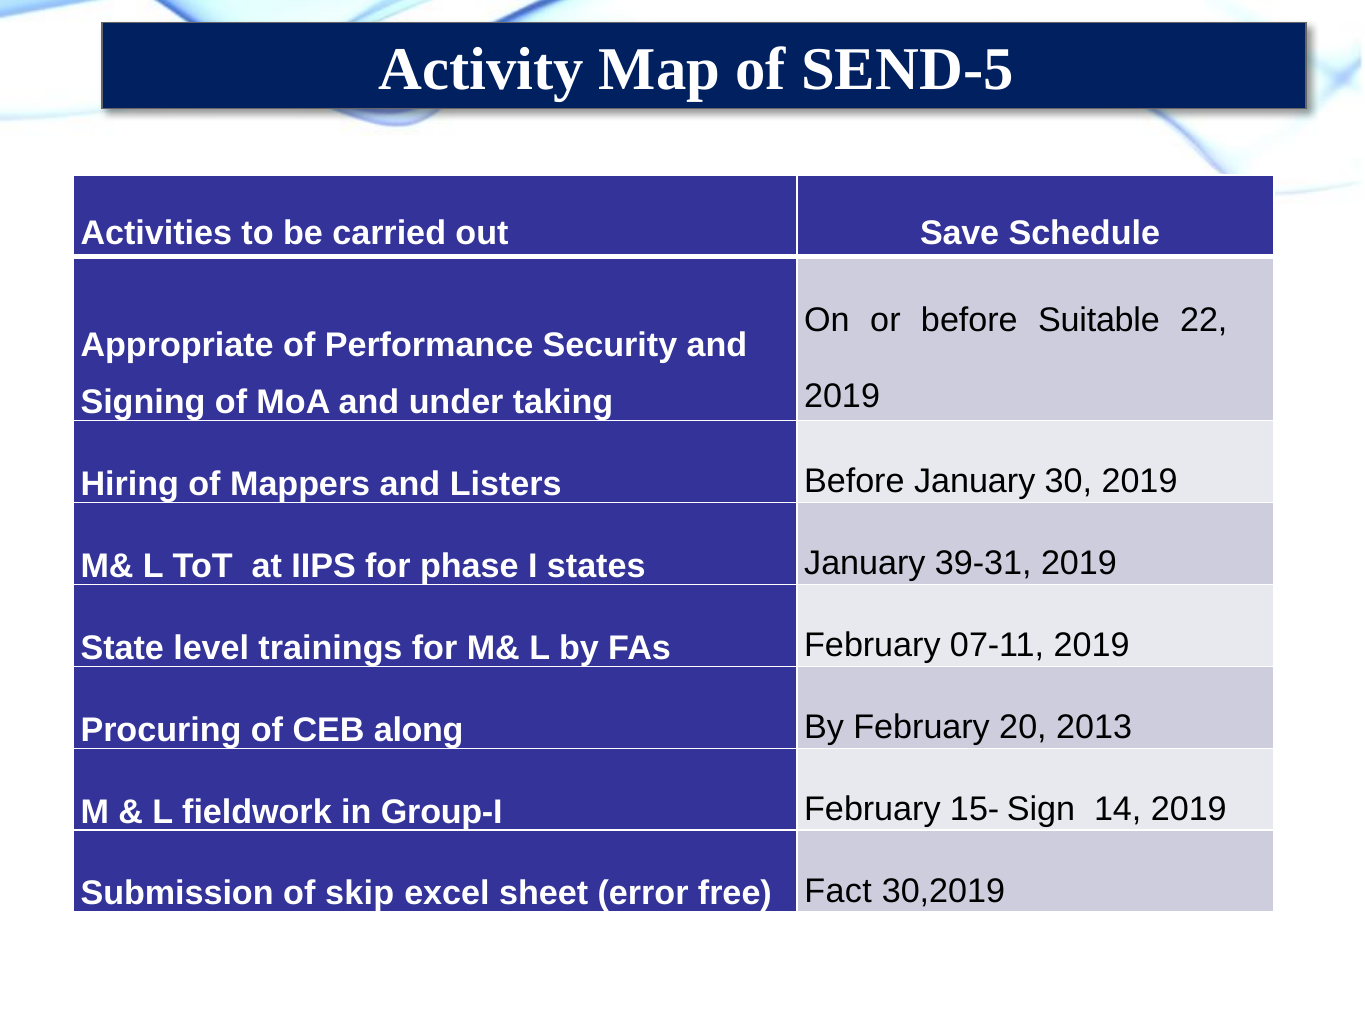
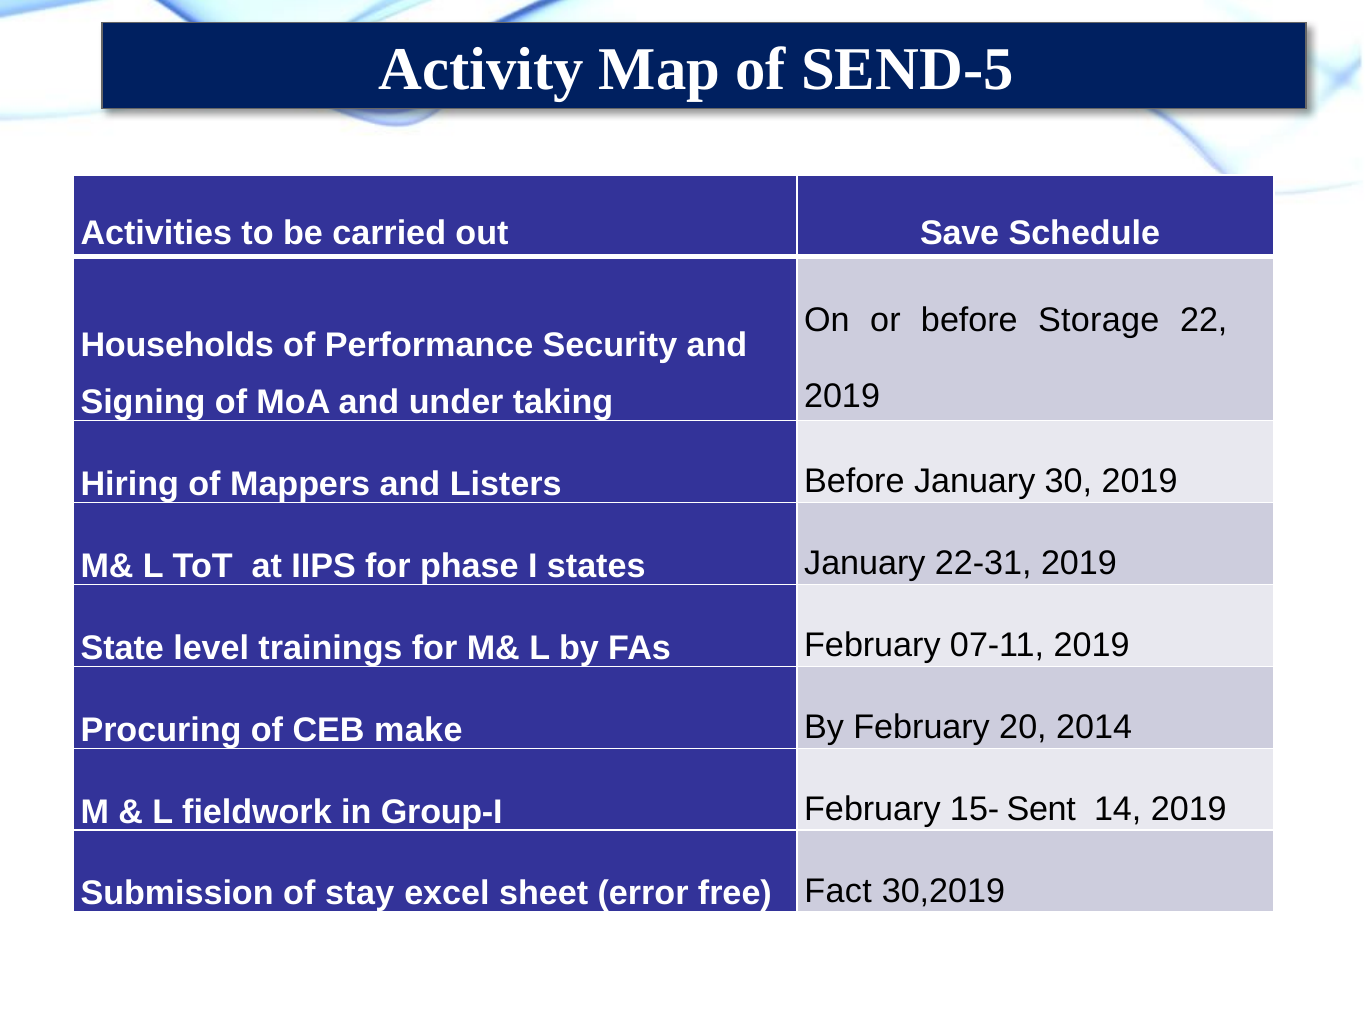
Suitable: Suitable -> Storage (1099, 320)
Appropriate: Appropriate -> Households (177, 345)
39-31: 39-31 -> 22-31 (983, 563)
along: along -> make (418, 730)
2013: 2013 -> 2014 (1094, 727)
Sign: Sign -> Sent (1041, 809)
skip: skip -> stay (360, 893)
